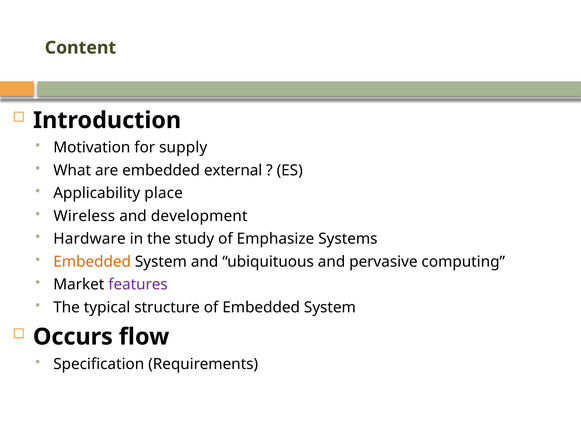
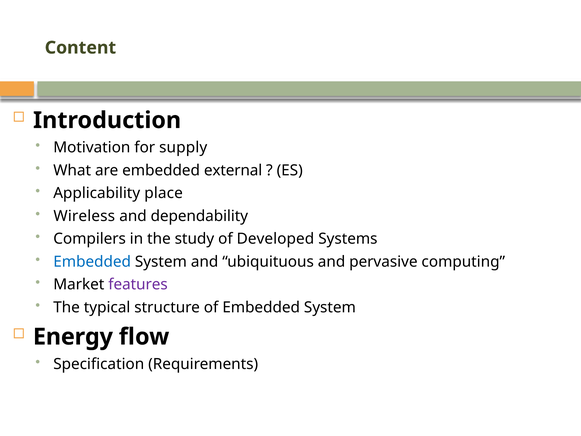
development: development -> dependability (199, 216)
Hardware: Hardware -> Compilers (90, 239)
Emphasize: Emphasize -> Developed (275, 239)
Embedded colour: orange -> blue (92, 262)
Occurs: Occurs -> Energy (73, 337)
